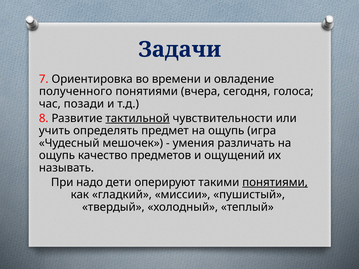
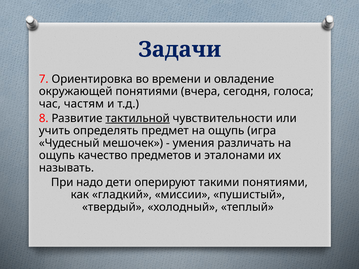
полученного: полученного -> окружающей (76, 91)
позади: позади -> частям (84, 104)
ощущений: ощущений -> эталонами (235, 156)
понятиями underline: present -> none (275, 182)
